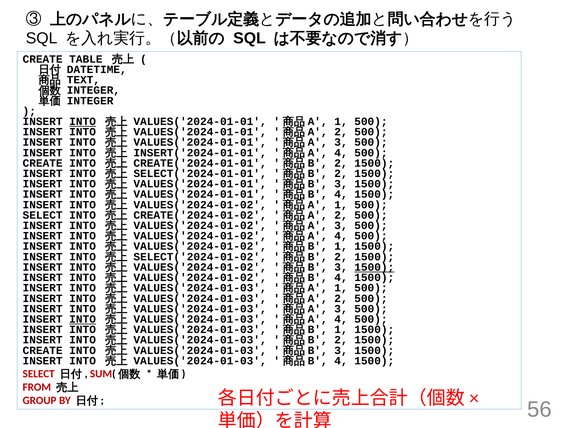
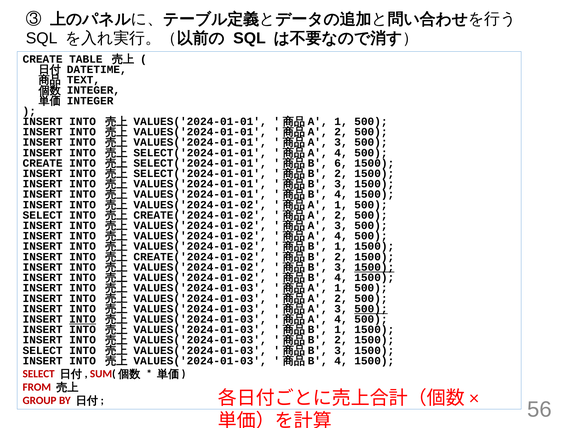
INTO underline: present -> none (83, 121)
INSERT('2024-01-01: INSERT('2024-01-01 -> SELECT('2024-01-01 (200, 153)
CREATE('2024-01-01: CREATE('2024-01-01 -> SELECT('2024-01-01 (200, 163)
2: 2 -> 6 (341, 163)
SELECT('2024-01-02: SELECT('2024-01-02 -> CREATE('2024-01-02 (200, 256)
500 underline: none -> present (371, 308)
CREATE: CREATE -> SELECT (43, 350)
